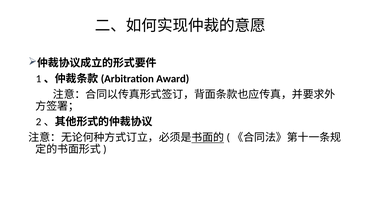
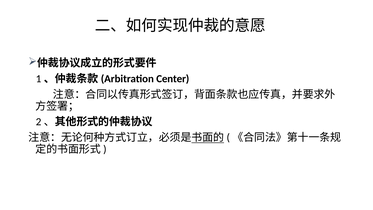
Award: Award -> Center (173, 79)
